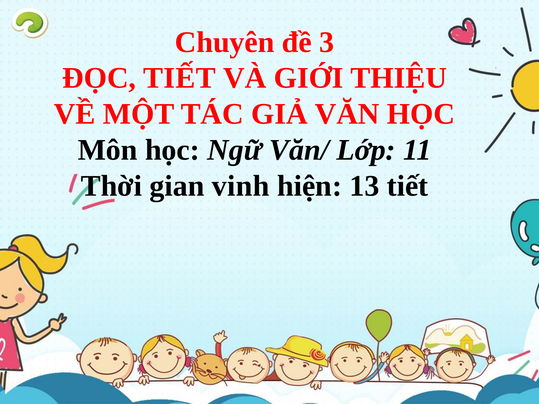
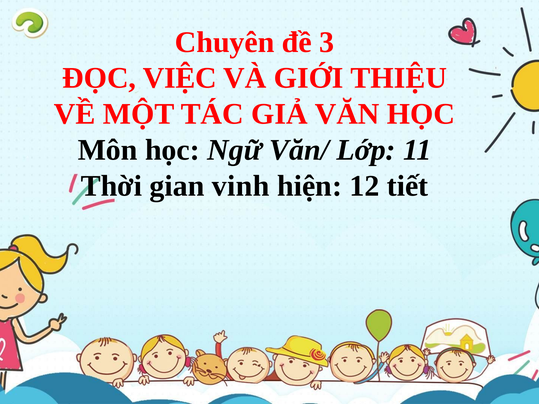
ĐỌC TIẾT: TIẾT -> VIỆC (180, 78)
13: 13 -> 12 (364, 186)
